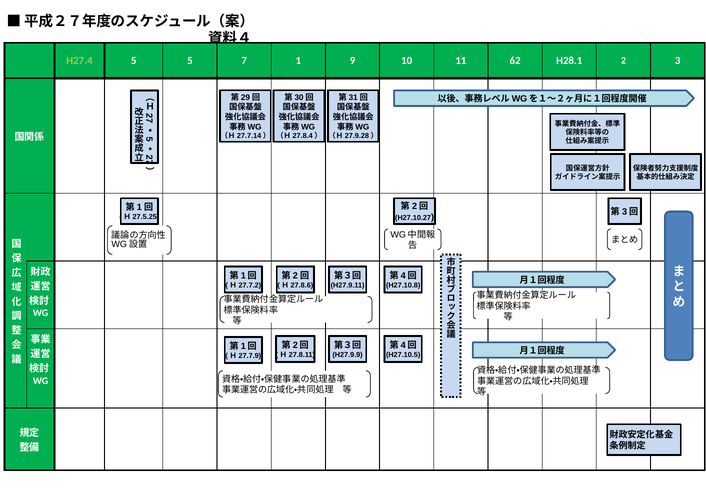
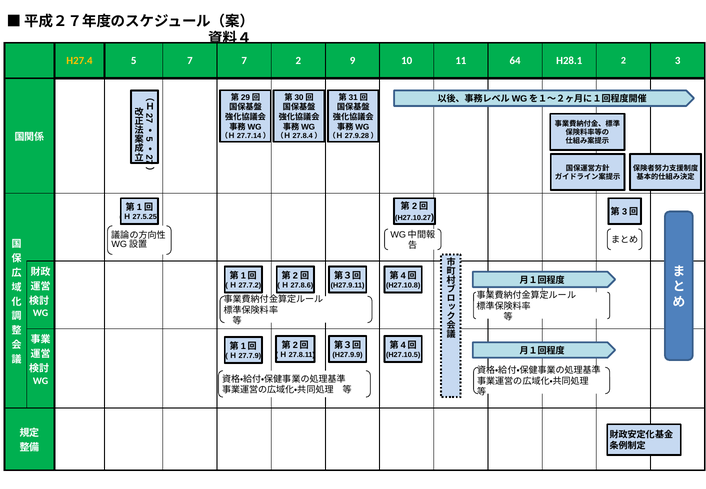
H27.4 colour: light green -> yellow (79, 61)
5 5: 5 -> 7 (190, 61)
7 1: 1 -> 2 (298, 61)
62: 62 -> 64 (515, 61)
